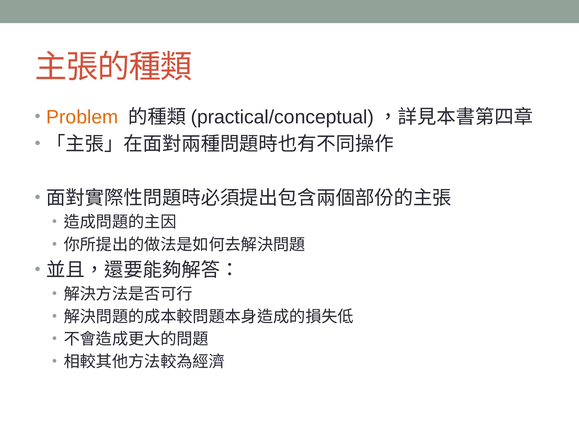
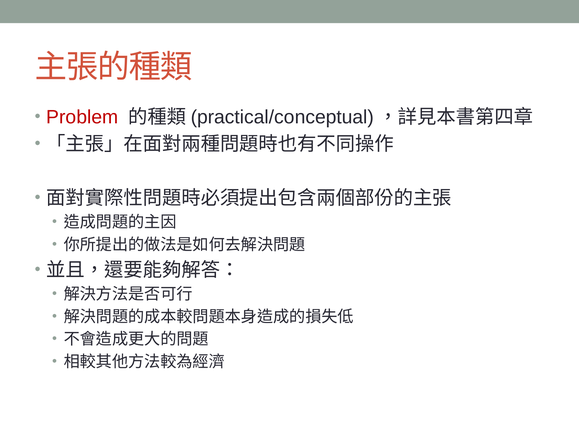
Problem colour: orange -> red (82, 117)
